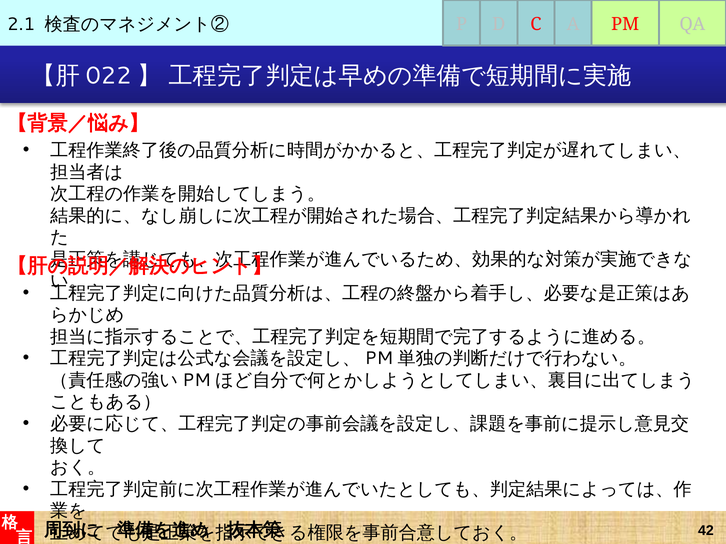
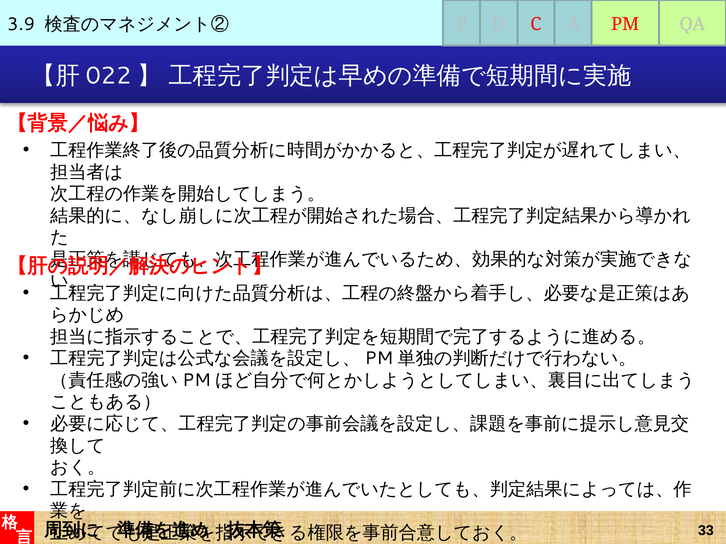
2.1: 2.1 -> 3.9 (21, 24)
42: 42 -> 33 (706, 531)
